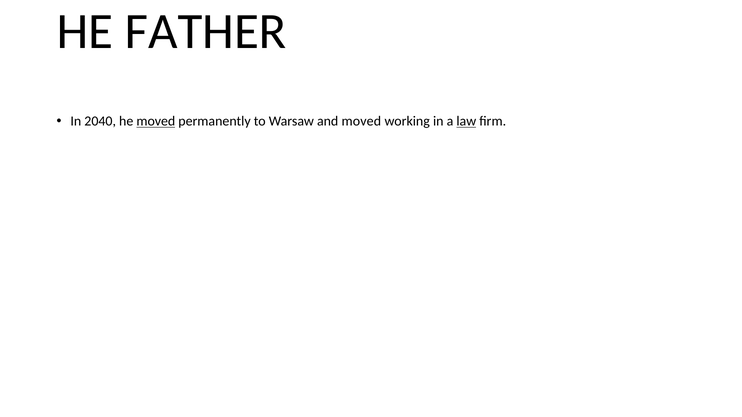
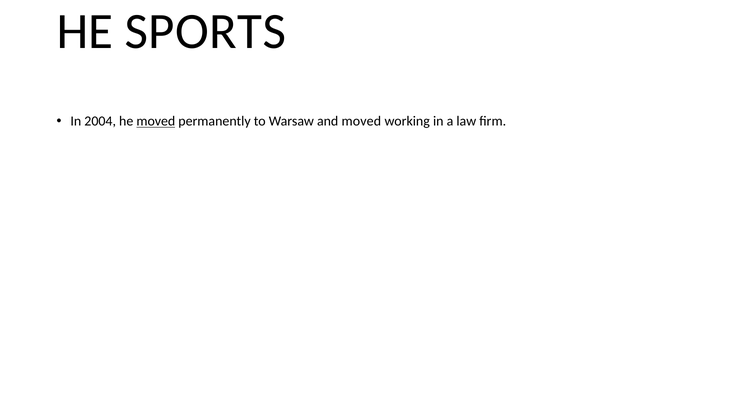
FATHER: FATHER -> SPORTS (205, 32)
2040: 2040 -> 2004 (100, 121)
law underline: present -> none (466, 121)
